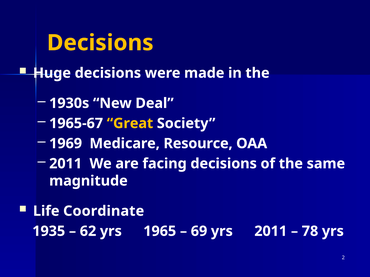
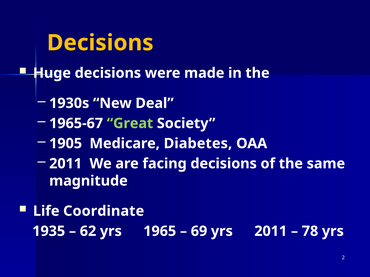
Great colour: yellow -> light green (130, 124)
1969: 1969 -> 1905 (66, 144)
Resource: Resource -> Diabetes (198, 144)
